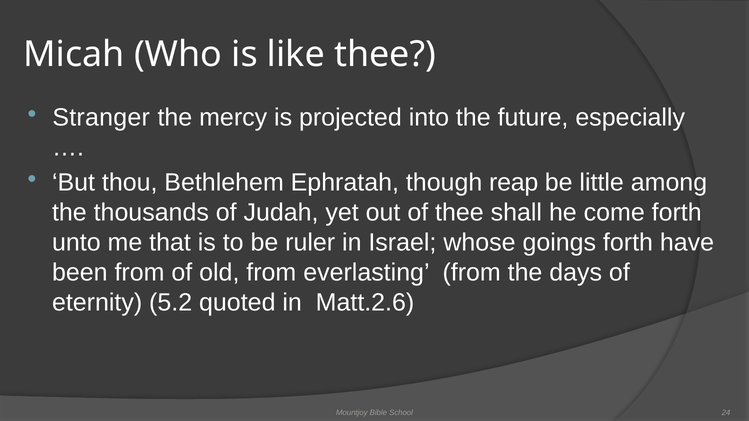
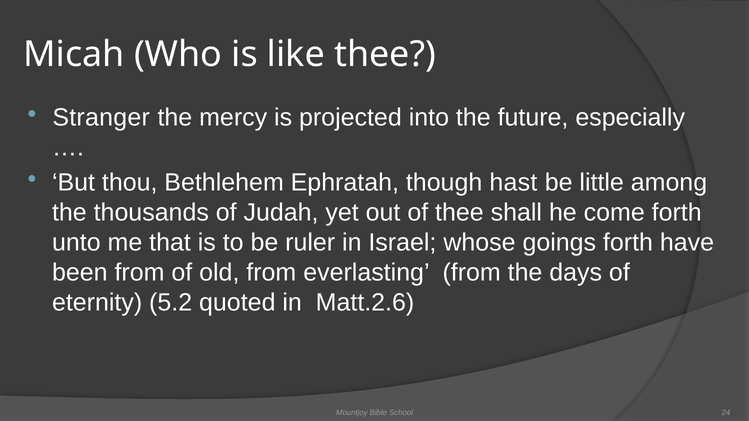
reap: reap -> hast (513, 183)
